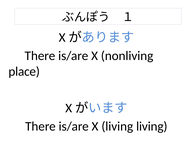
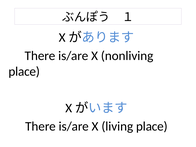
living living: living -> place (152, 126)
